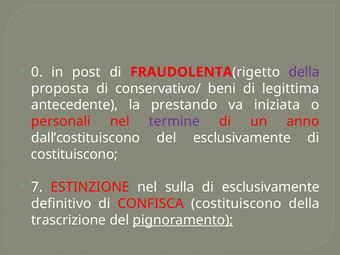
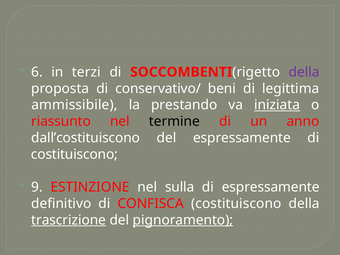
0: 0 -> 6 (37, 72)
post: post -> terzi (86, 72)
FRAUDOLENTA: FRAUDOLENTA -> SOCCOMBENTI (181, 72)
antecedente: antecedente -> ammissibile (74, 105)
iniziata underline: none -> present (277, 105)
personali: personali -> riassunto (61, 121)
termine colour: purple -> black (174, 121)
del esclusivamente: esclusivamente -> espressamente (242, 138)
7: 7 -> 9 (37, 187)
di esclusivamente: esclusivamente -> espressamente (271, 187)
trascrizione underline: none -> present (69, 220)
